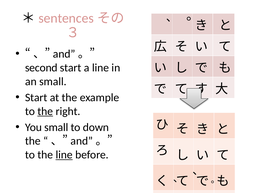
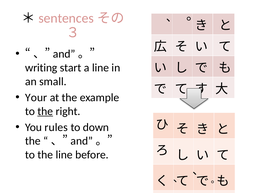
second: second -> writing (41, 68)
Start: Start -> Your (36, 98)
You small: small -> rules (56, 128)
line underline: present -> none (64, 155)
